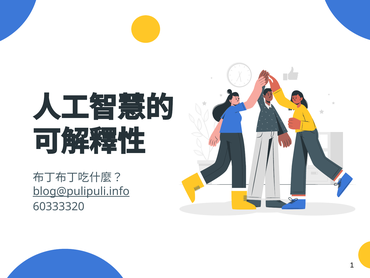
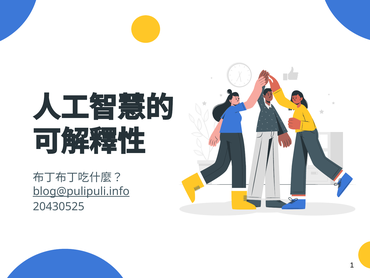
60333320: 60333320 -> 20430525 (59, 206)
